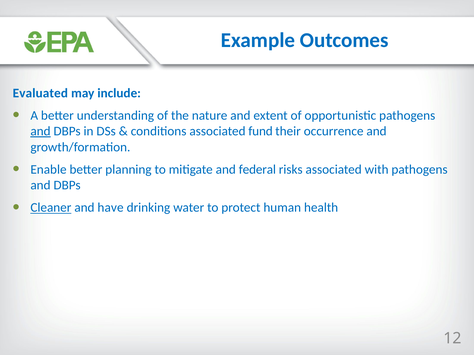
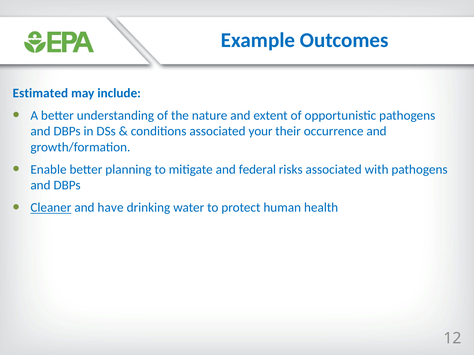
Evaluated: Evaluated -> Estimated (40, 93)
and underline: present -> none (40, 131)
fund: fund -> your (261, 131)
